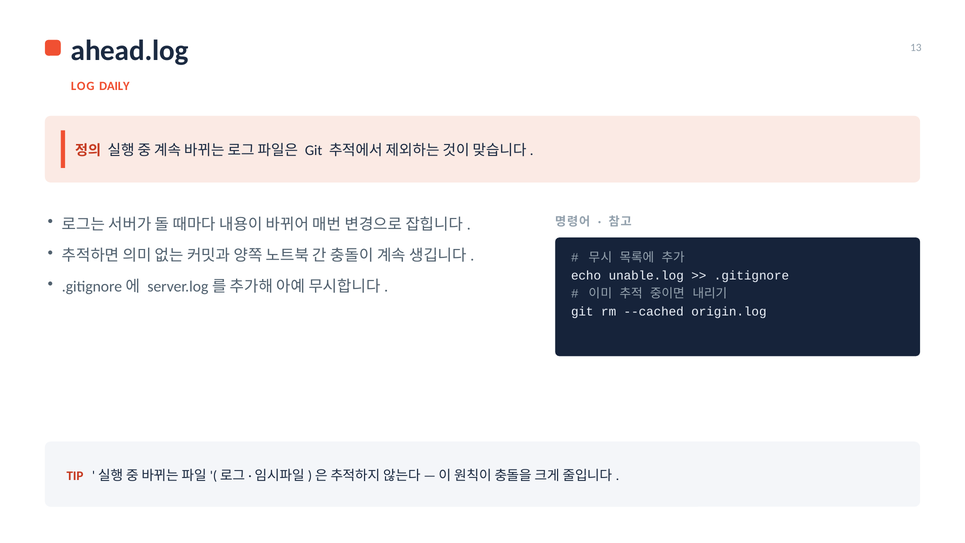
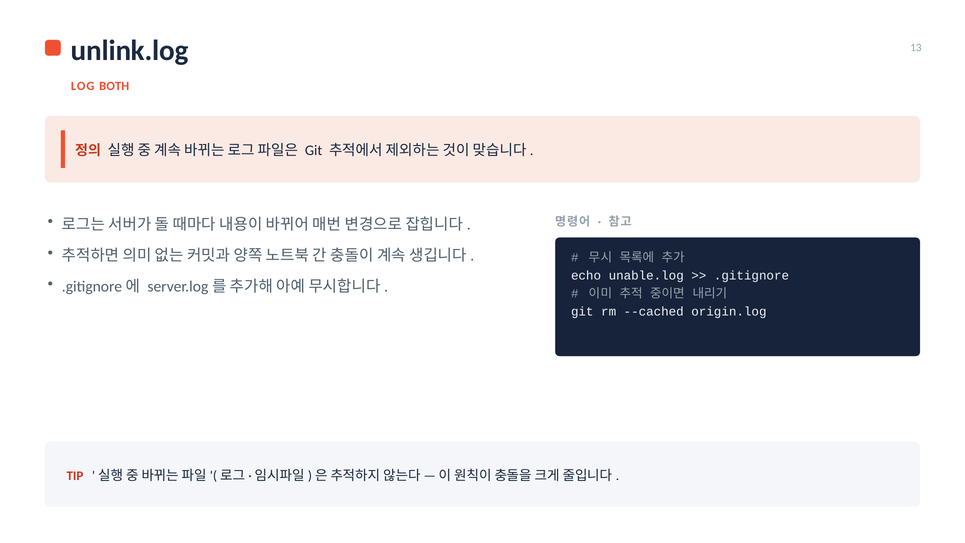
ahead.log: ahead.log -> unlink.log (130, 51)
DAILY: DAILY -> BOTH (114, 86)
